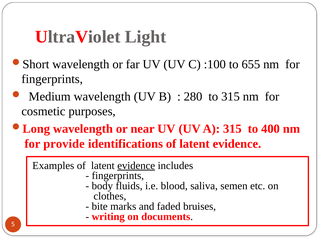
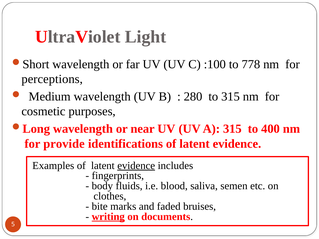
655: 655 -> 778 (251, 64)
fingerprints: fingerprints -> perceptions (52, 79)
writing underline: none -> present (108, 217)
